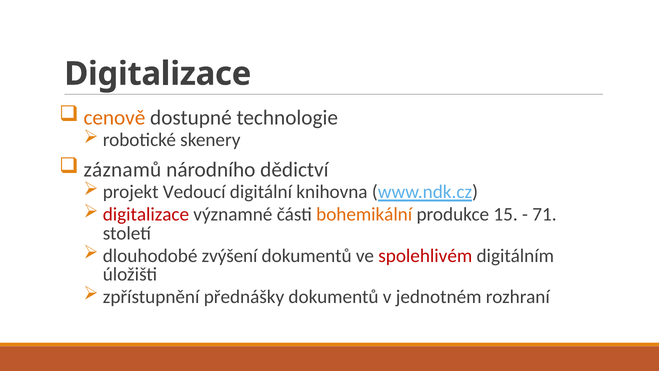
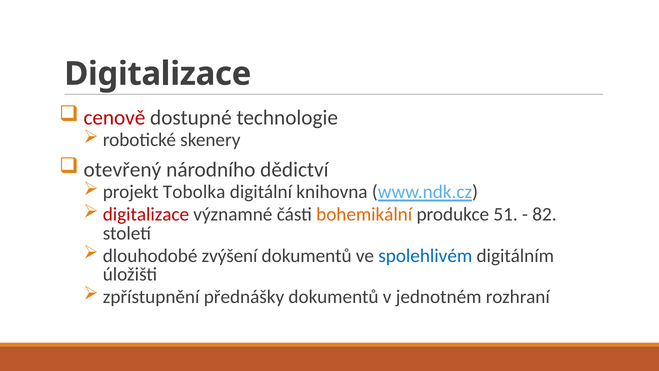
cenově colour: orange -> red (114, 118)
záznamů: záznamů -> otevřený (122, 169)
Vedoucí: Vedoucí -> Tobolka (194, 192)
15: 15 -> 51 (506, 214)
71: 71 -> 82 (544, 214)
spolehlivém colour: red -> blue (425, 256)
